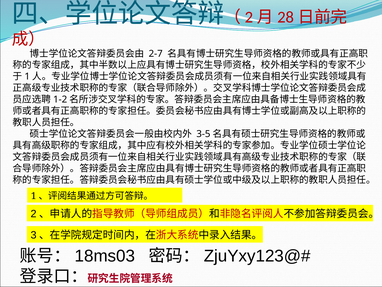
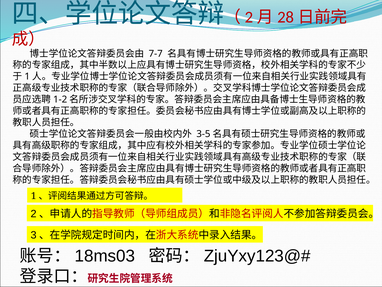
2-7: 2-7 -> 7-7 (156, 54)
